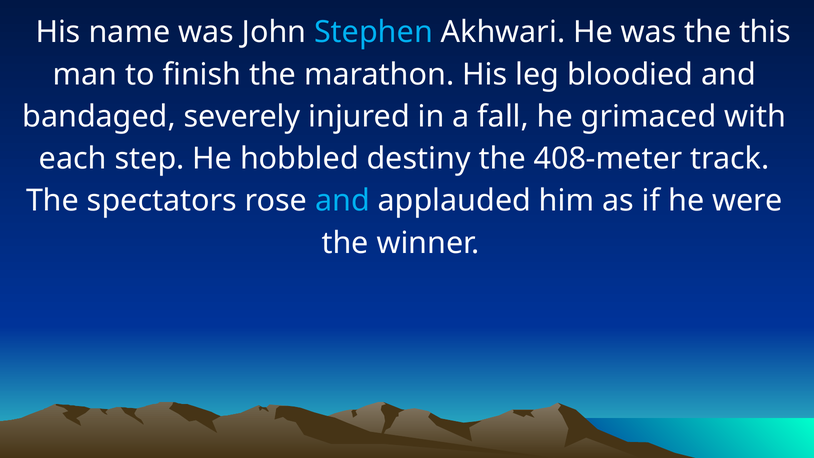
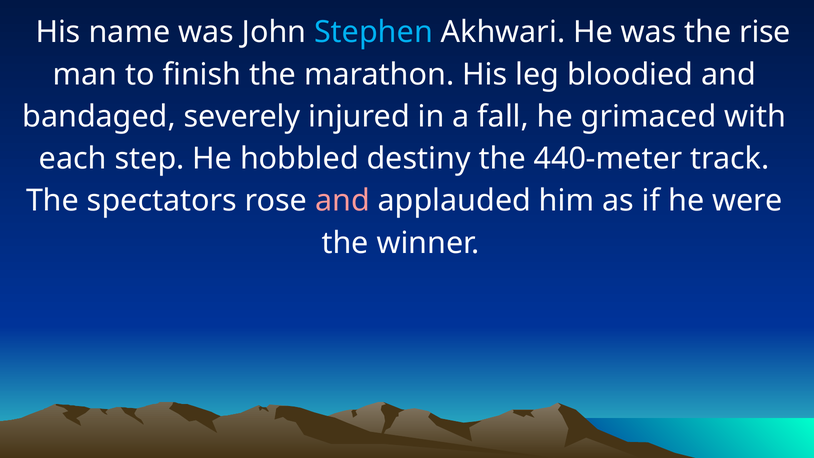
this: this -> rise (765, 32)
408-meter: 408-meter -> 440-meter (608, 159)
and colour: light blue -> pink (343, 201)
